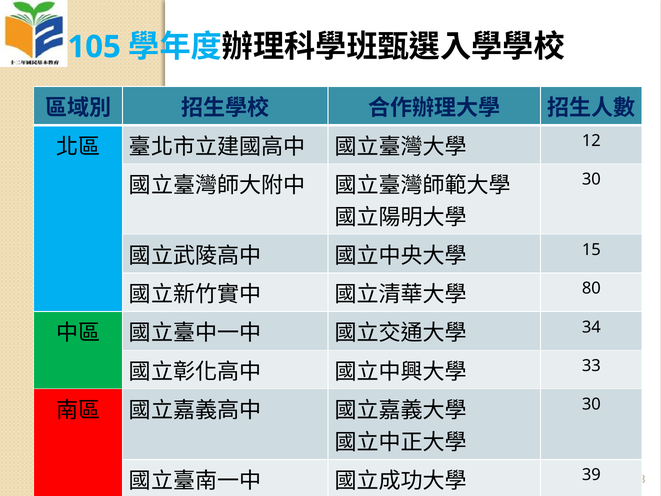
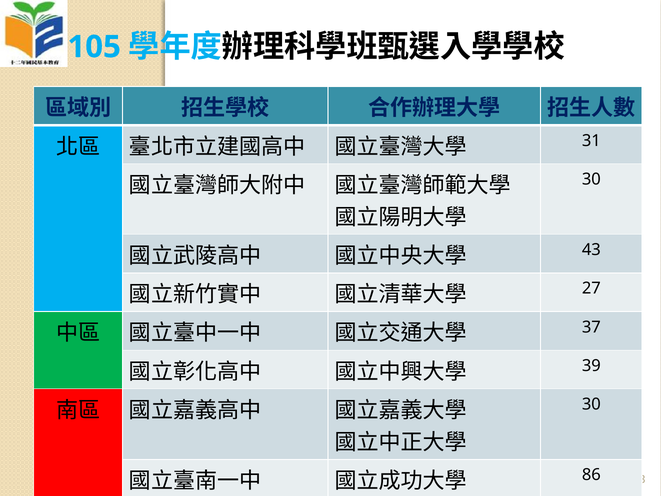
12: 12 -> 31 (591, 141)
15: 15 -> 43 (591, 250)
80: 80 -> 27 (591, 288)
34: 34 -> 37 (591, 327)
33: 33 -> 39 (591, 365)
39: 39 -> 86 (591, 475)
